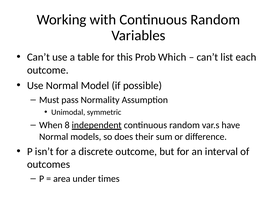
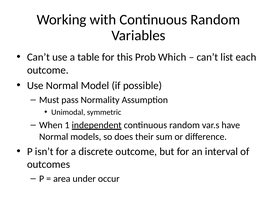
8: 8 -> 1 (67, 125)
times: times -> occur (109, 179)
